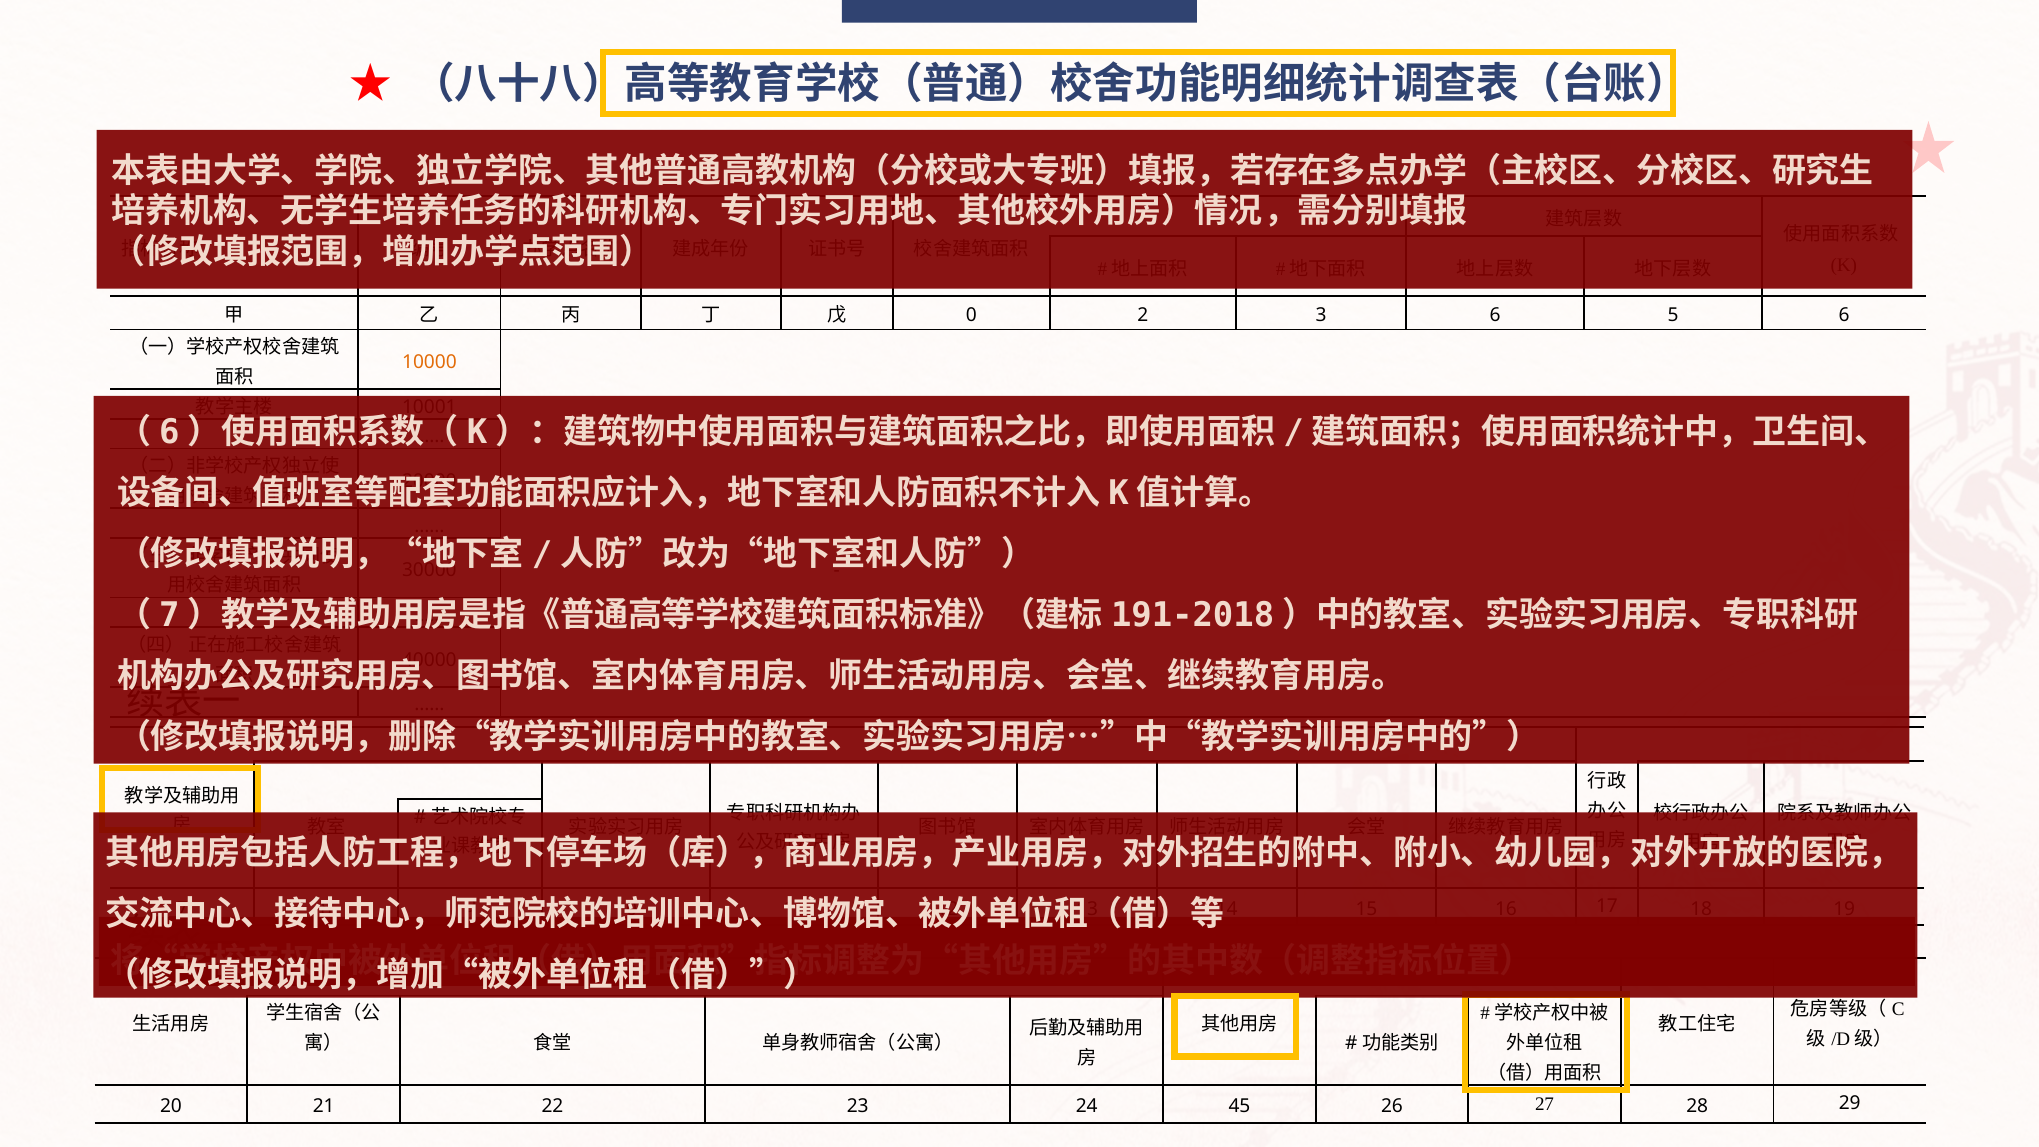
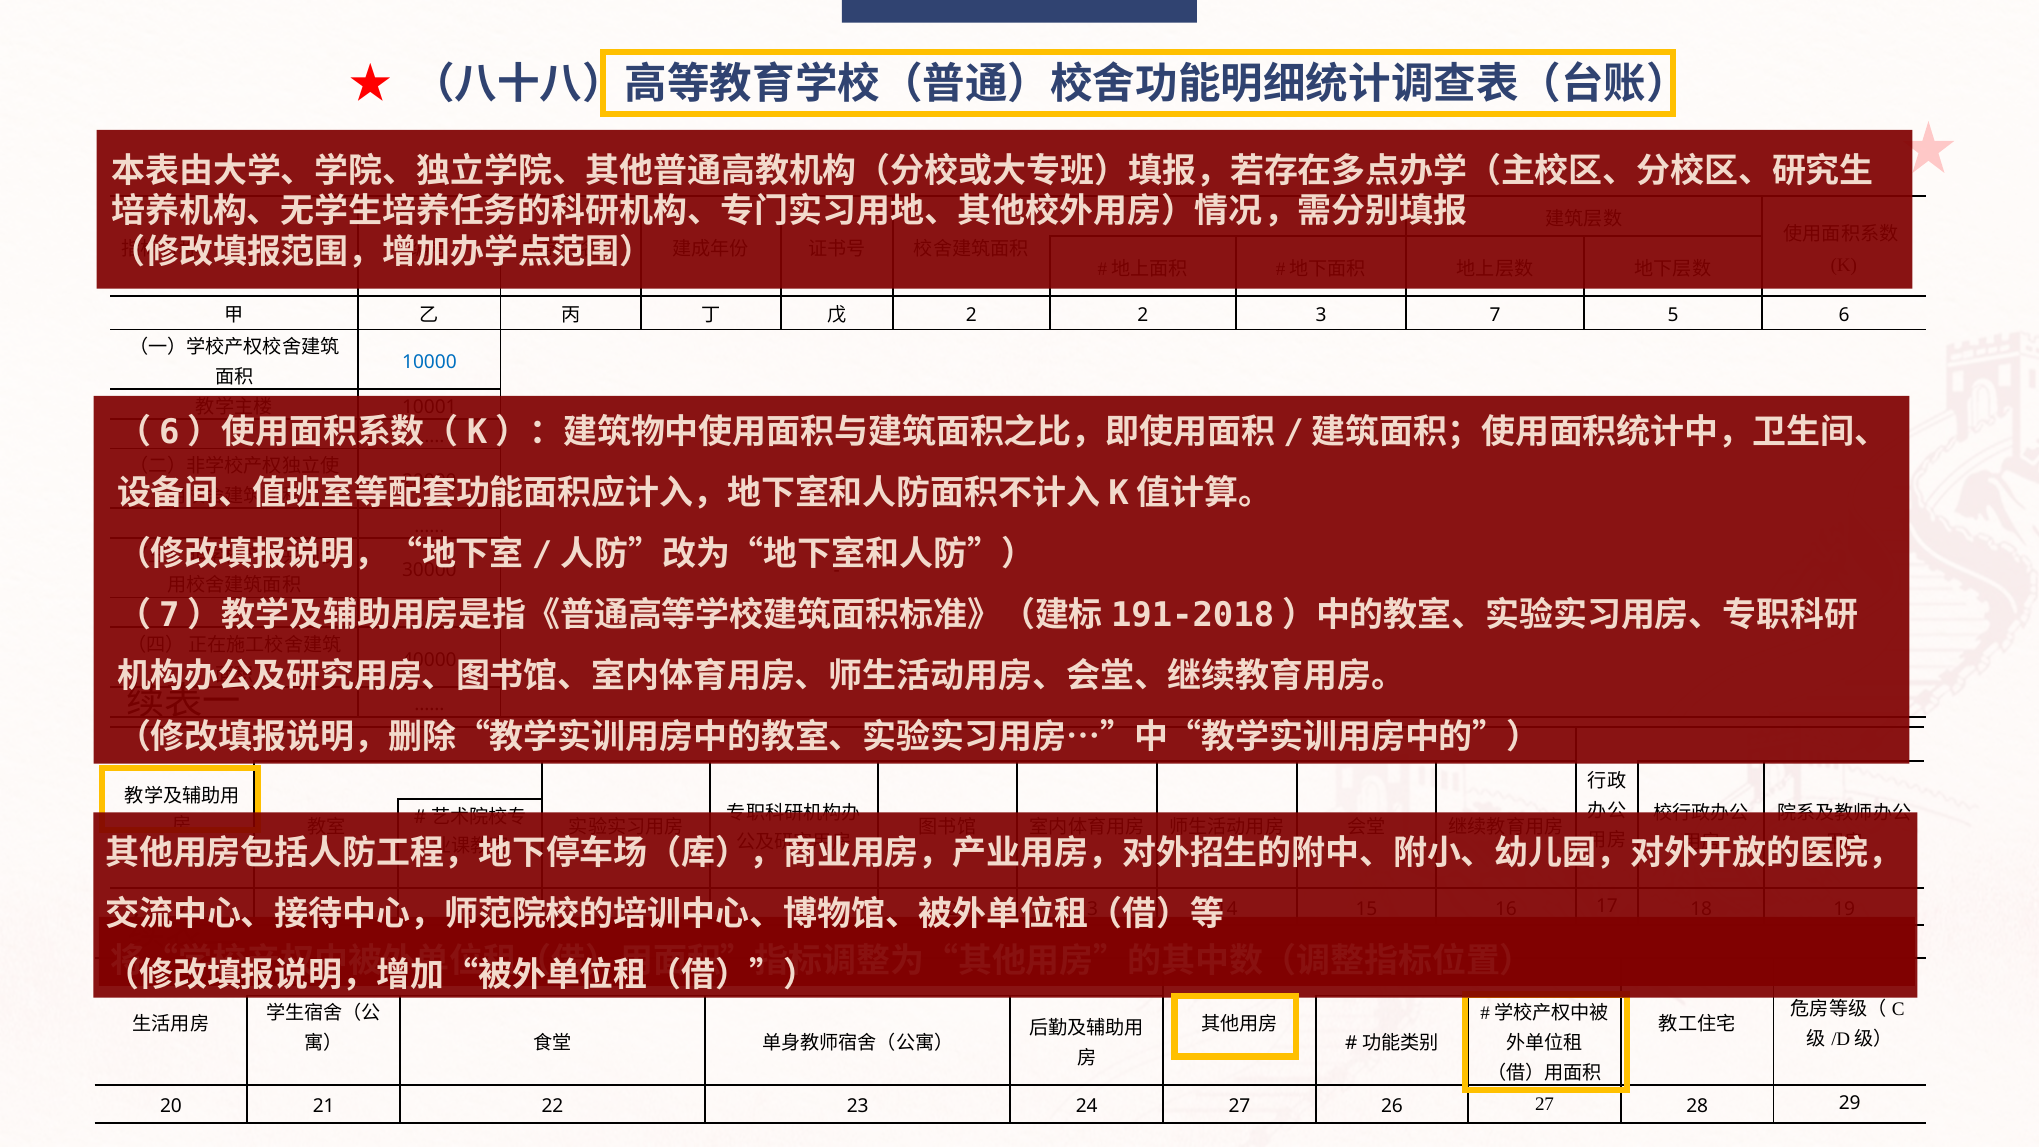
0: 0 -> 2 (971, 315)
3 6: 6 -> 7 (1495, 315)
10000 colour: orange -> blue (429, 362)
24 45: 45 -> 27 (1239, 1107)
